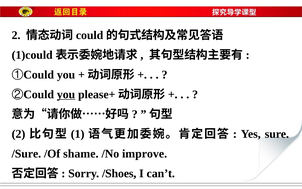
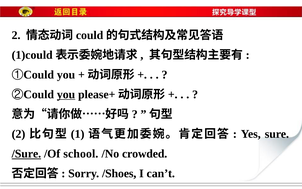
/Sure underline: none -> present (26, 153)
shame: shame -> school (81, 153)
improve: improve -> crowded (145, 153)
